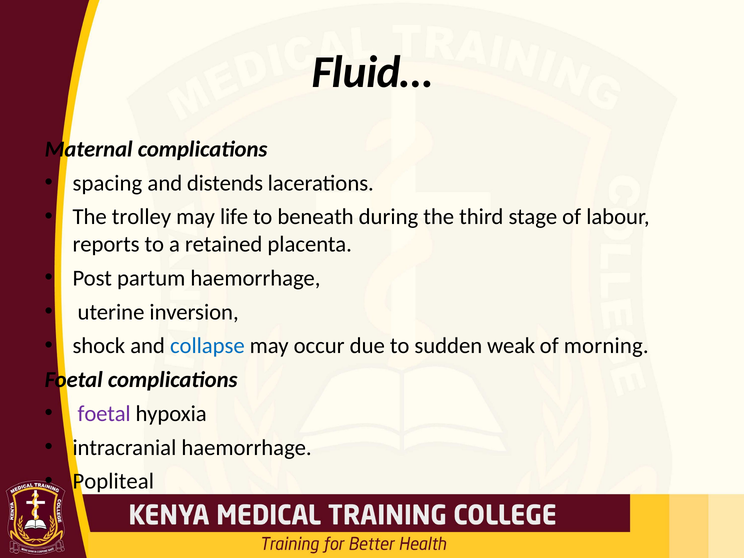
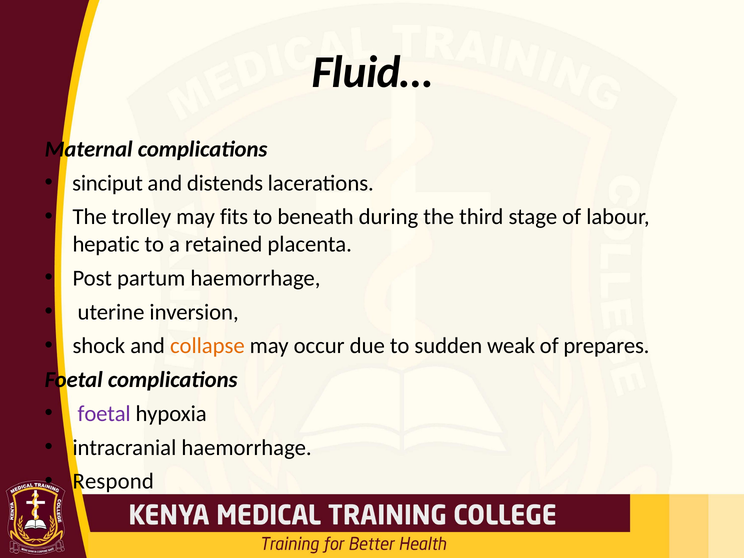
spacing: spacing -> sinciput (108, 183)
life: life -> fits (234, 217)
reports: reports -> hepatic (106, 244)
collapse colour: blue -> orange (207, 346)
morning: morning -> prepares (606, 346)
Popliteal: Popliteal -> Respond (113, 481)
